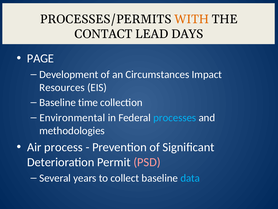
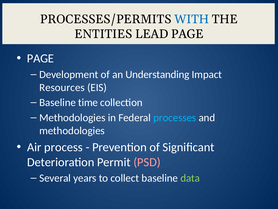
WITH colour: orange -> blue (192, 19)
CONTACT: CONTACT -> ENTITIES (103, 34)
LEAD DAYS: DAYS -> PAGE (187, 34)
Circumstances: Circumstances -> Understanding (157, 74)
Environmental: Environmental -> Methodologies (72, 117)
data colour: light blue -> light green (190, 178)
